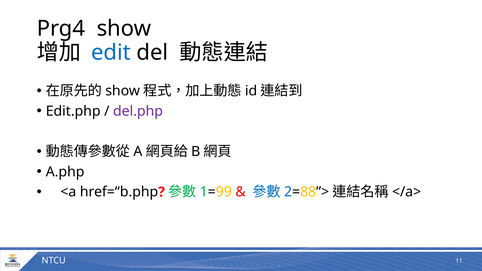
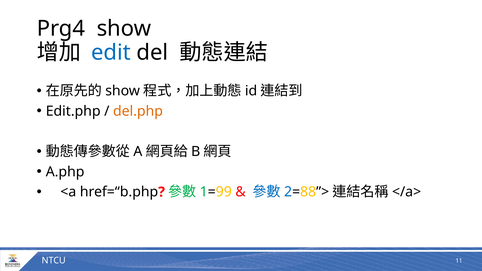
del.php colour: purple -> orange (138, 111)
